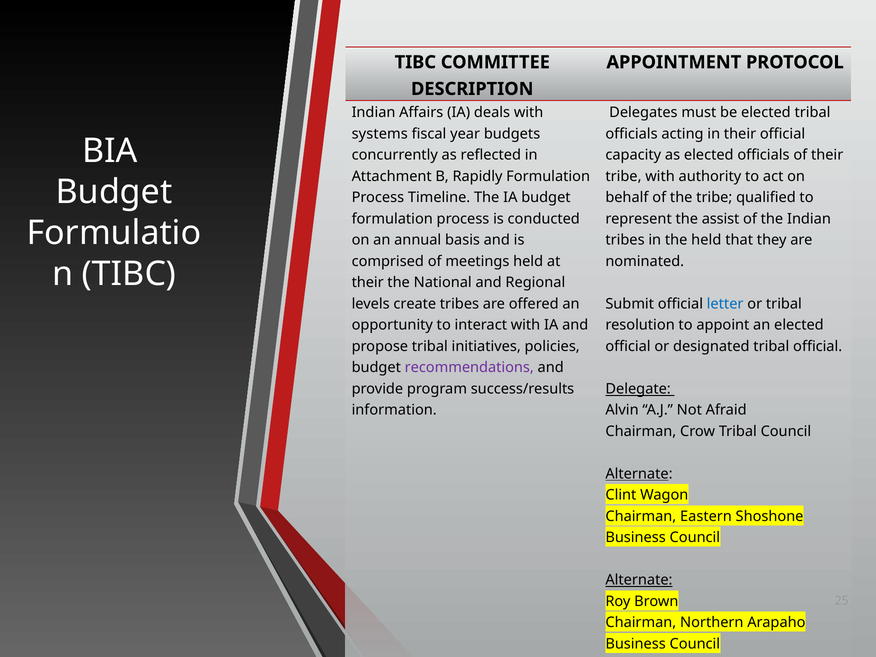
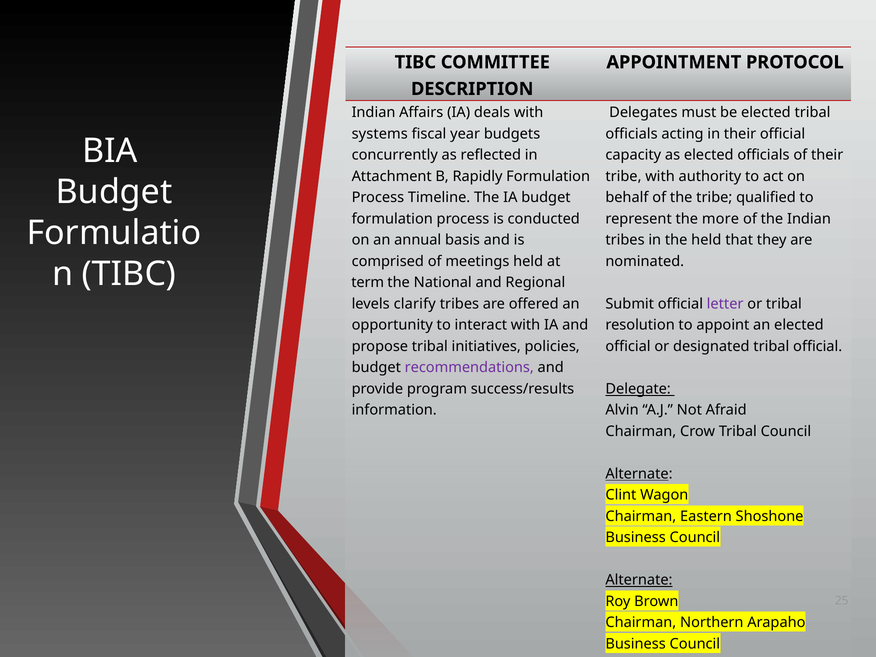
assist: assist -> more (720, 219)
their: their -> term (368, 283)
create: create -> clarify (415, 304)
letter colour: blue -> purple (725, 304)
